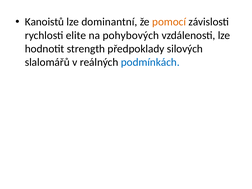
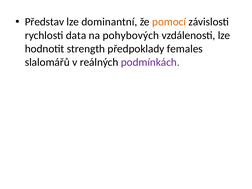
Kanoistů: Kanoistů -> Představ (44, 22)
elite: elite -> data (76, 35)
silových: silových -> females (185, 49)
podmínkách colour: blue -> purple (150, 62)
